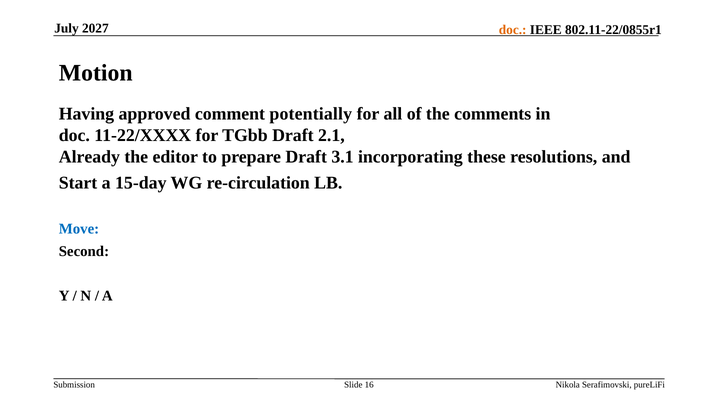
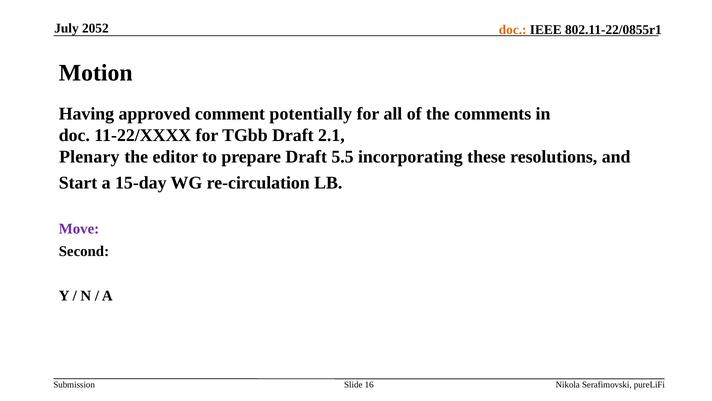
2027: 2027 -> 2052 (95, 28)
Already: Already -> Plenary (89, 157)
3.1: 3.1 -> 5.5 (343, 157)
Move colour: blue -> purple (79, 229)
